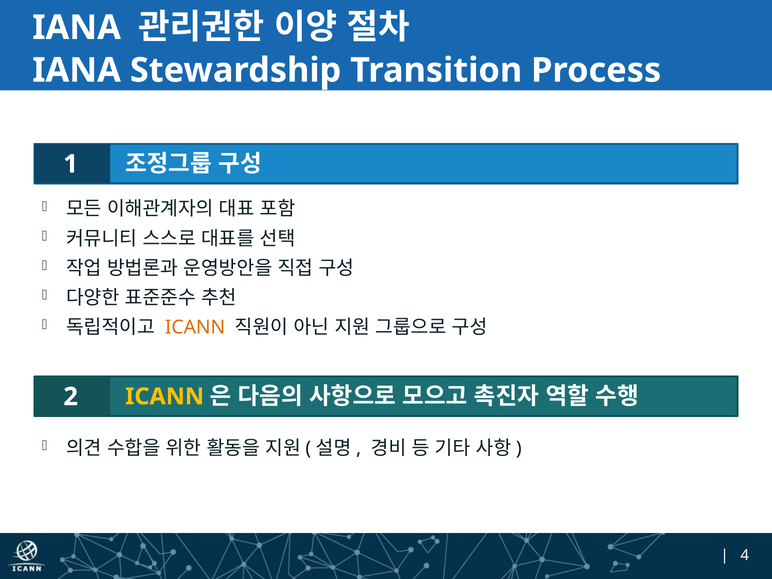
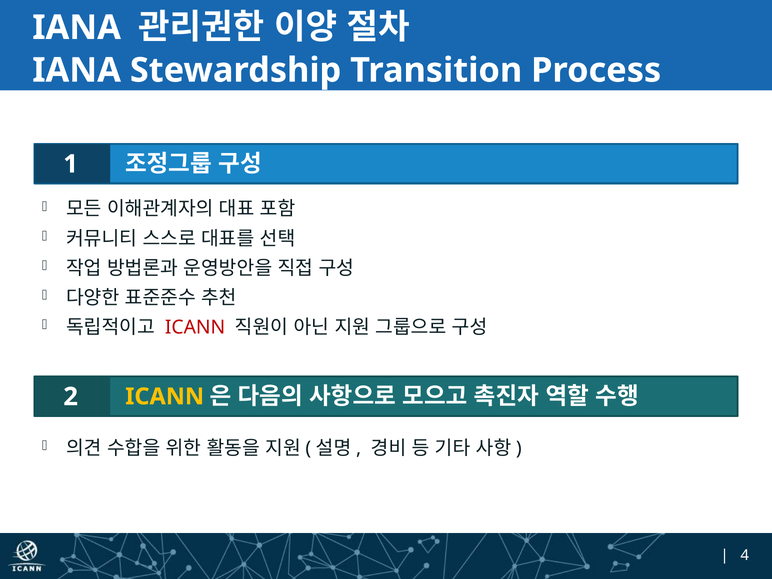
ICANN colour: orange -> red (195, 327)
